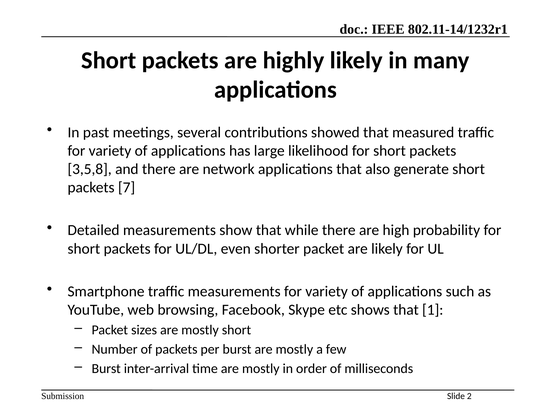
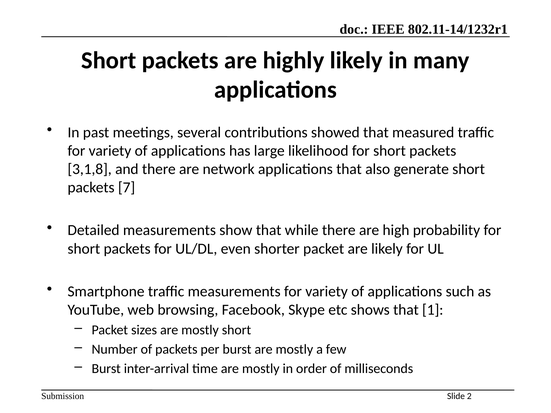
3,5,8: 3,5,8 -> 3,1,8 (90, 169)
